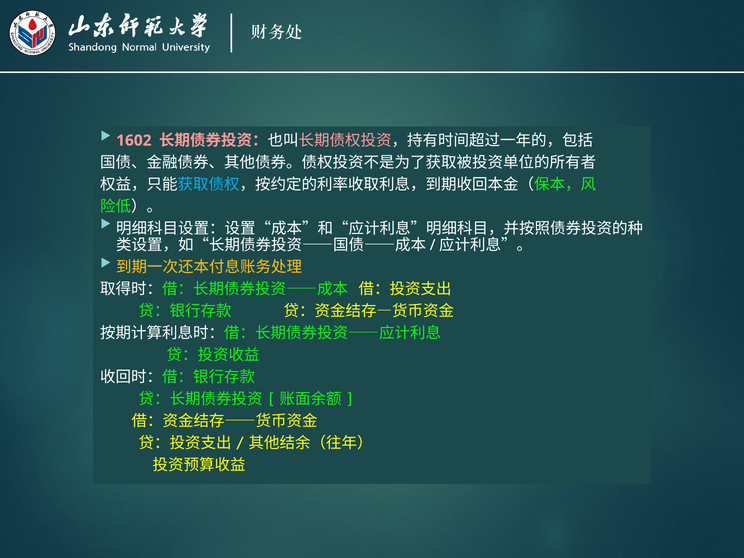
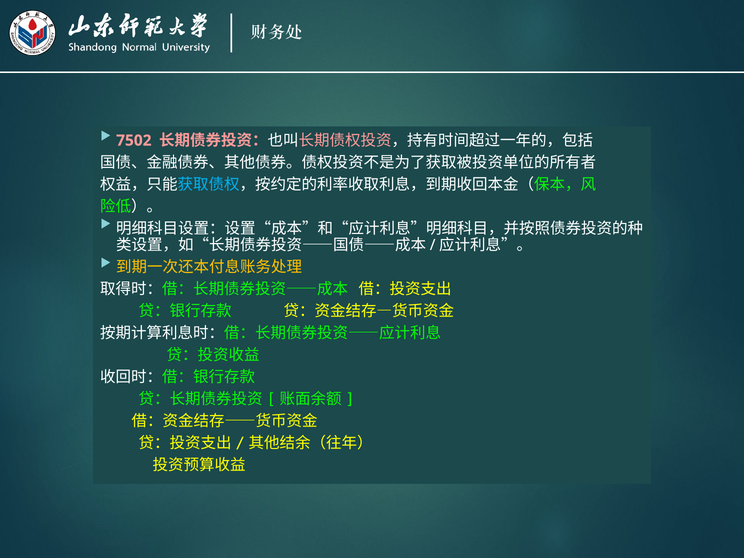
1602: 1602 -> 7502 (134, 141)
